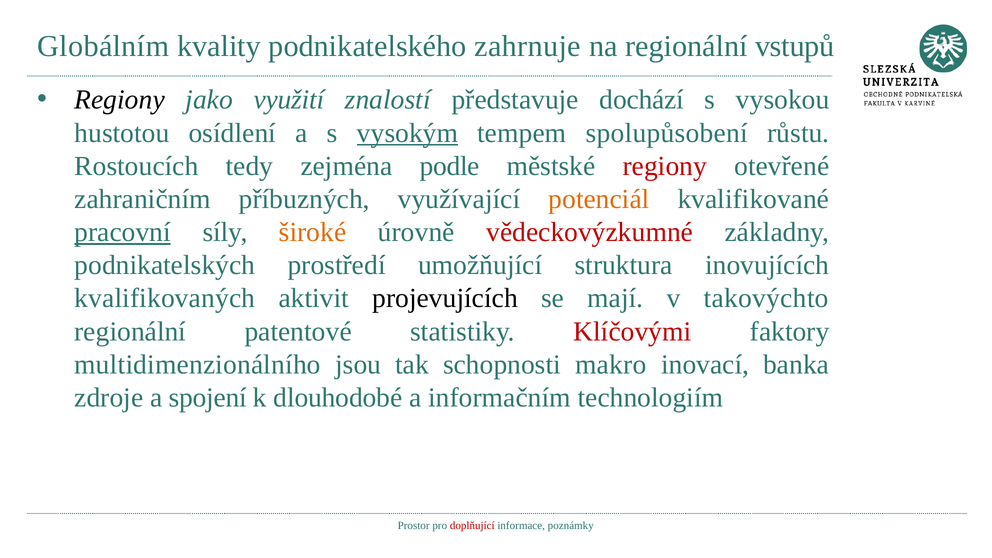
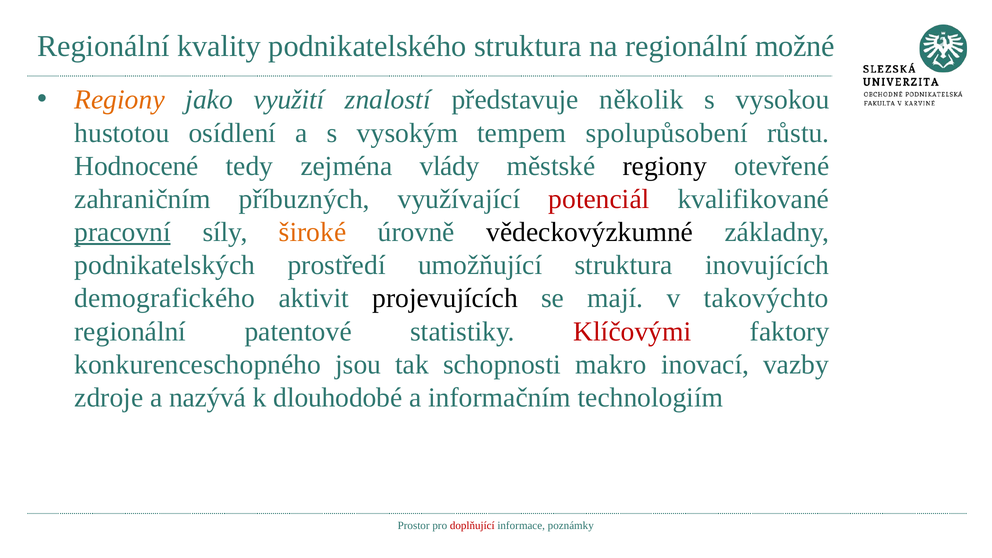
Globálním: Globálním -> Regionální (103, 46)
podnikatelského zahrnuje: zahrnuje -> struktura (528, 46)
vstupů: vstupů -> možné (795, 46)
Regiony colour: black -> orange (120, 100)
dochází: dochází -> několik (642, 100)
vysokým underline: present -> none (407, 133)
Rostoucích: Rostoucích -> Hodnocené (137, 166)
podle: podle -> vlády (450, 166)
regiony colour: red -> black (665, 166)
potenciál colour: orange -> red (599, 199)
vědeckovýzkumné colour: red -> black (590, 232)
kvalifikovaných: kvalifikovaných -> demografického (165, 298)
multidimenzionálního: multidimenzionálního -> konkurenceschopného (198, 365)
banka: banka -> vazby (796, 365)
spojení: spojení -> nazývá (208, 398)
